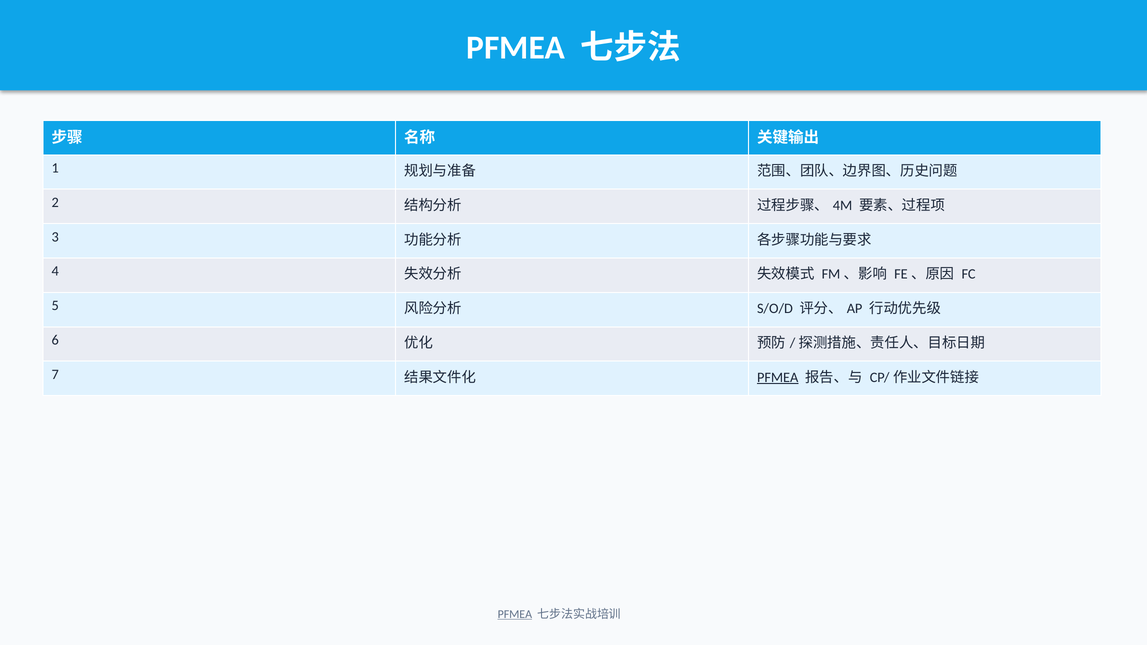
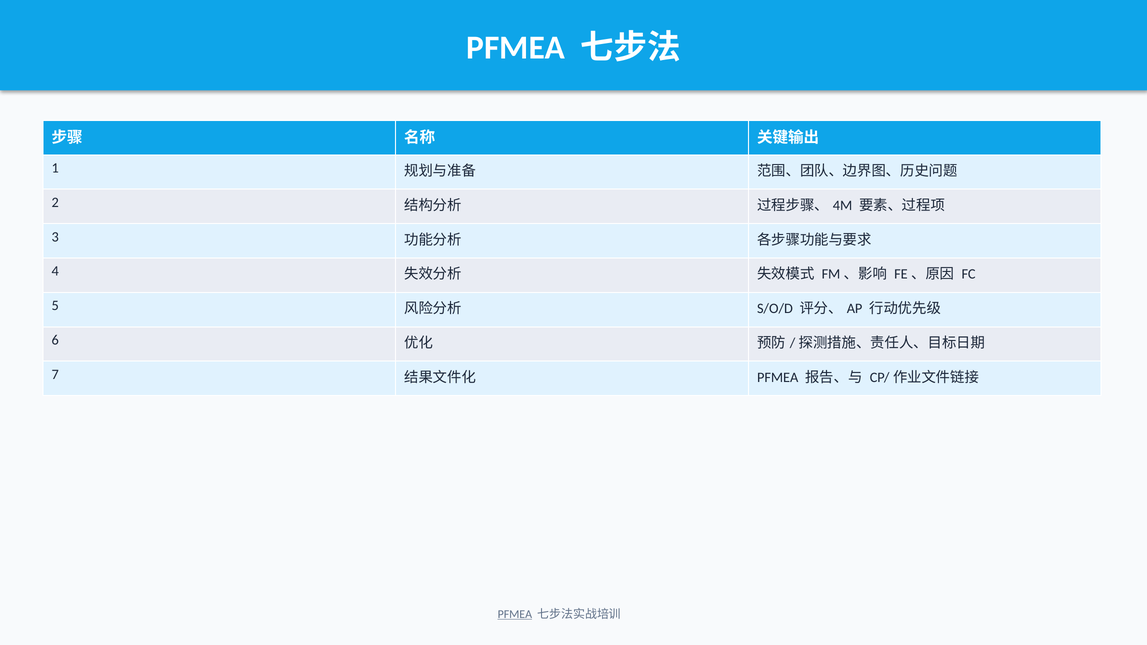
PFMEA underline: present -> none (778, 378)
